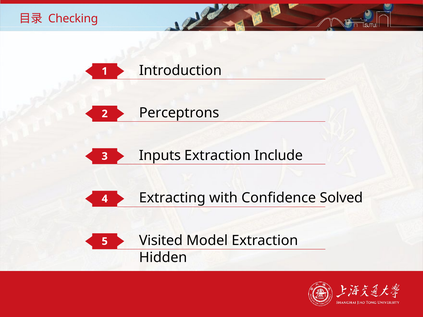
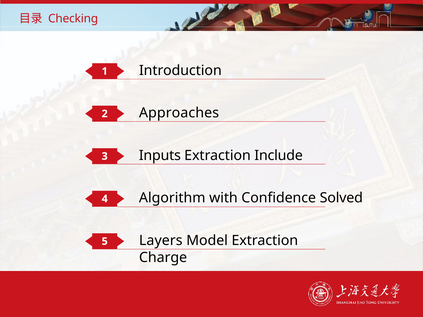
Perceptrons: Perceptrons -> Approaches (179, 113)
Extracting: Extracting -> Algorithm (172, 198)
Visited: Visited -> Layers (161, 241)
Hidden: Hidden -> Charge (163, 258)
